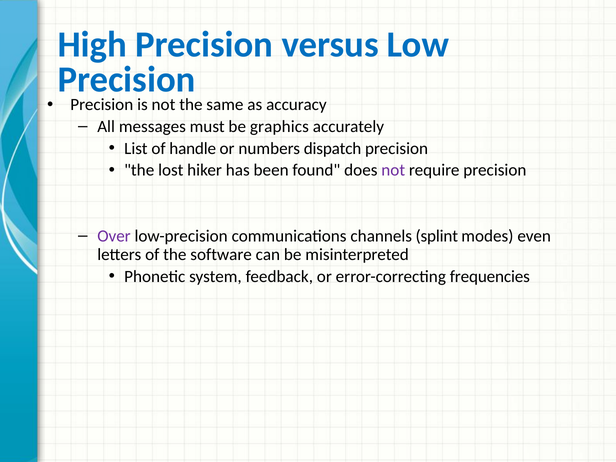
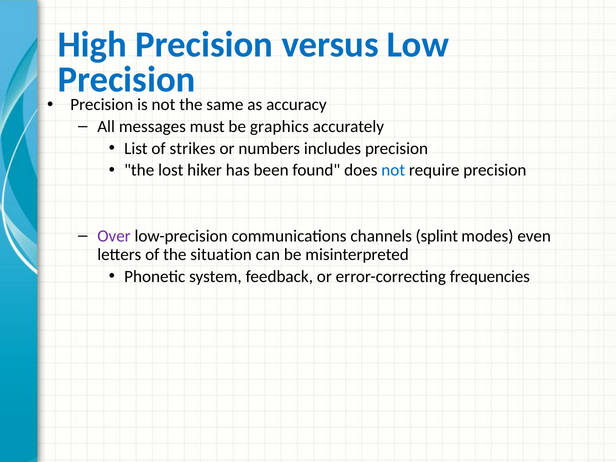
handle: handle -> strikes (193, 148)
dispatch: dispatch -> includes (332, 148)
not colour: purple -> blue (393, 170)
software: software -> situation (221, 255)
